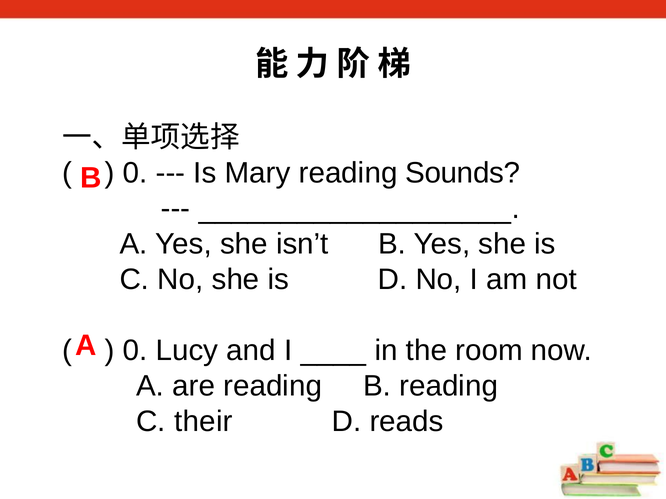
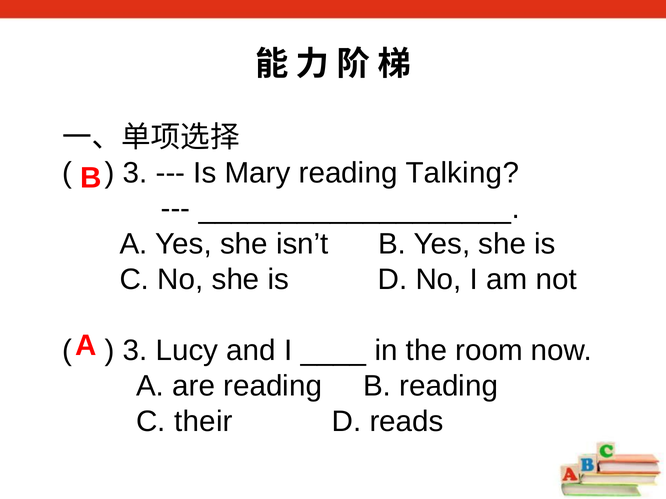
0: 0 -> 3 (135, 173)
Sounds: Sounds -> Talking (462, 173)
0: 0 -> 3 (135, 351)
